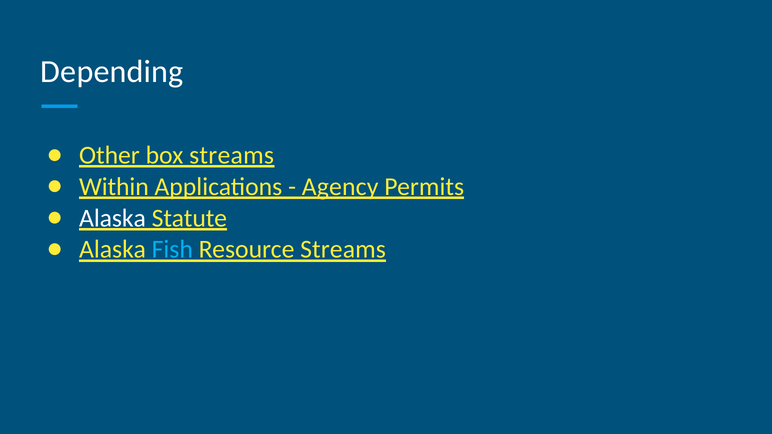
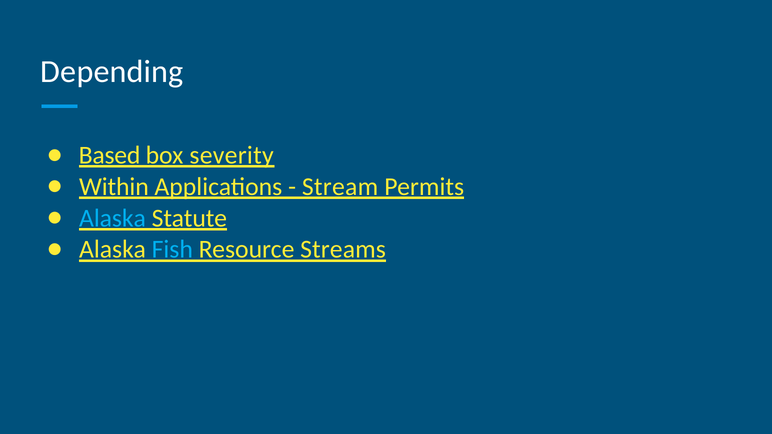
Other: Other -> Based (110, 155)
box streams: streams -> severity (232, 155)
Agency: Agency -> Stream (340, 187)
Alaska colour: white -> light blue (112, 218)
